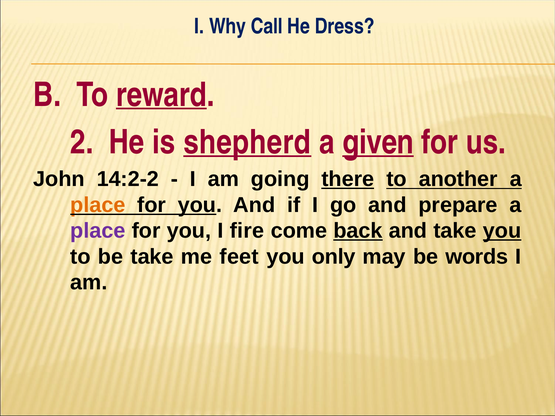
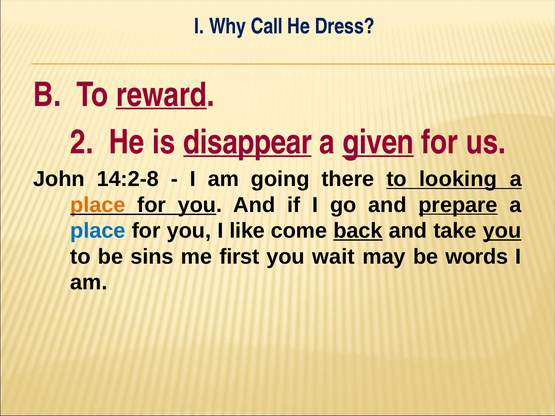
shepherd: shepherd -> disappear (248, 142)
14:2-2: 14:2-2 -> 14:2-8 (128, 179)
there underline: present -> none (348, 179)
another: another -> looking (458, 179)
prepare underline: none -> present (458, 205)
place colour: purple -> blue (98, 231)
fire: fire -> like (247, 231)
be take: take -> sins (152, 257)
feet: feet -> first (239, 257)
only: only -> wait (334, 257)
